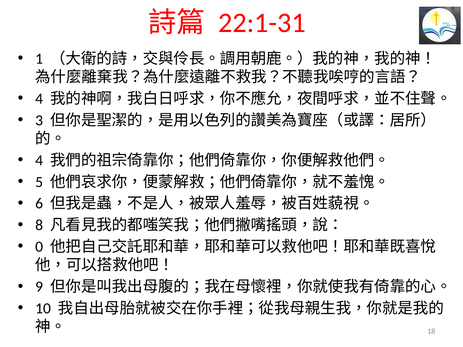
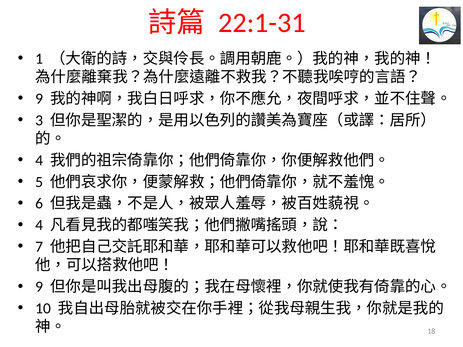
4: 4 -> 9 (39, 99)
8: 8 -> 4 (39, 225)
0: 0 -> 7 (39, 247)
